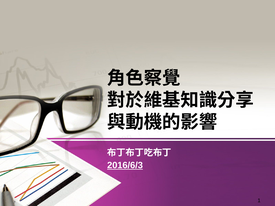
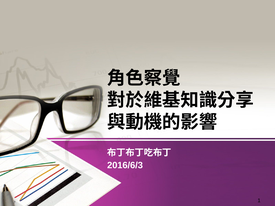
2016/6/3 underline: present -> none (125, 166)
